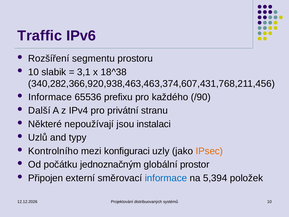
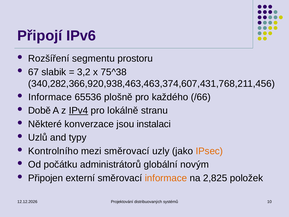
Traffic: Traffic -> Připojí (40, 36)
10: 10 -> 67 (34, 72)
3,1: 3,1 -> 3,2 (84, 72)
18^38: 18^38 -> 75^38 (114, 72)
prefixu: prefixu -> plošně (118, 97)
/90: /90 -> /66 (201, 97)
Další: Další -> Době (39, 110)
IPv4 underline: none -> present (78, 110)
privátní: privátní -> lokálně (123, 110)
nepoužívají: nepoužívají -> konverzace (89, 124)
mezi konfiguraci: konfiguraci -> směrovací (127, 151)
jednoznačným: jednoznačným -> administrátorů (111, 164)
prostor: prostor -> novým (195, 164)
informace colour: blue -> orange (166, 178)
5,394: 5,394 -> 2,825 (215, 178)
